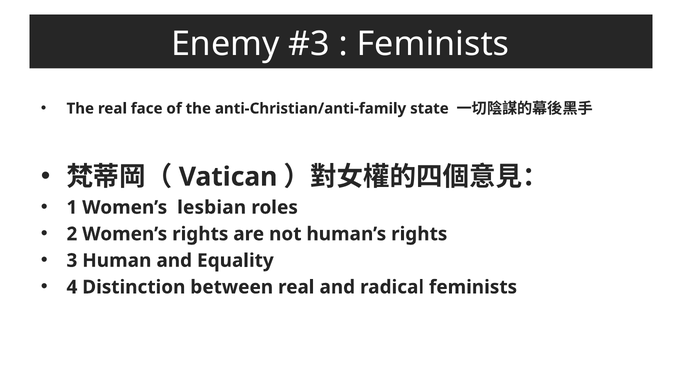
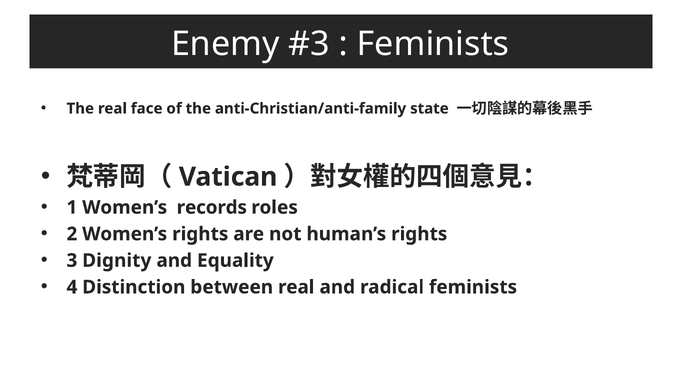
lesbian: lesbian -> records (212, 207)
Human: Human -> Dignity (117, 260)
